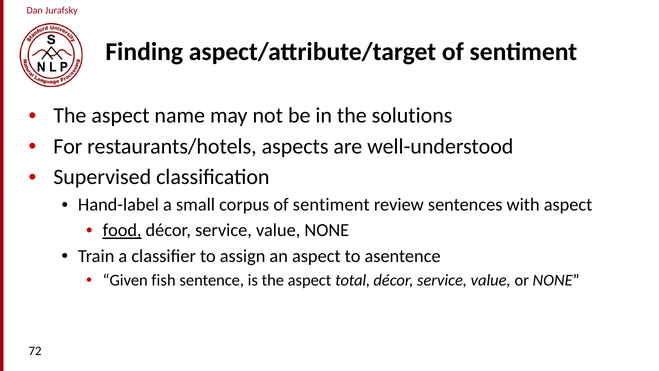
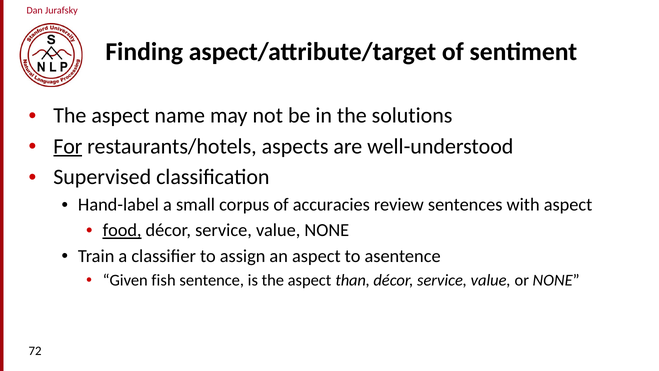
For underline: none -> present (68, 146)
corpus of sentiment: sentiment -> accuracies (331, 205)
total: total -> than (353, 280)
